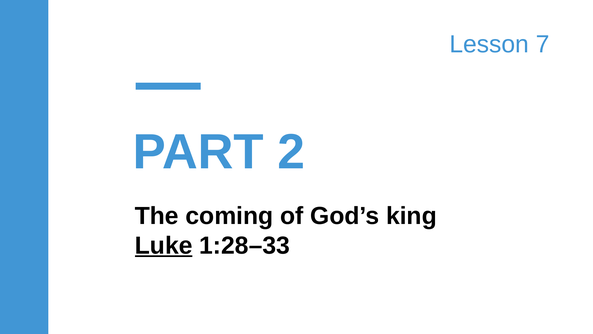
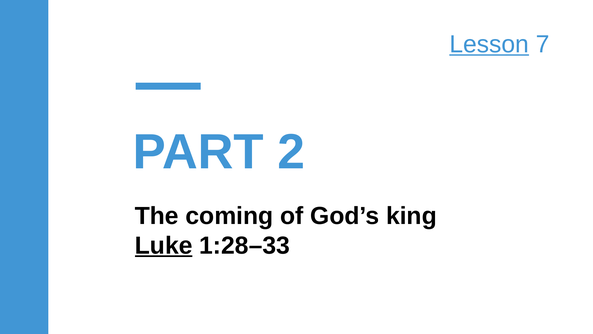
Lesson underline: none -> present (489, 44)
